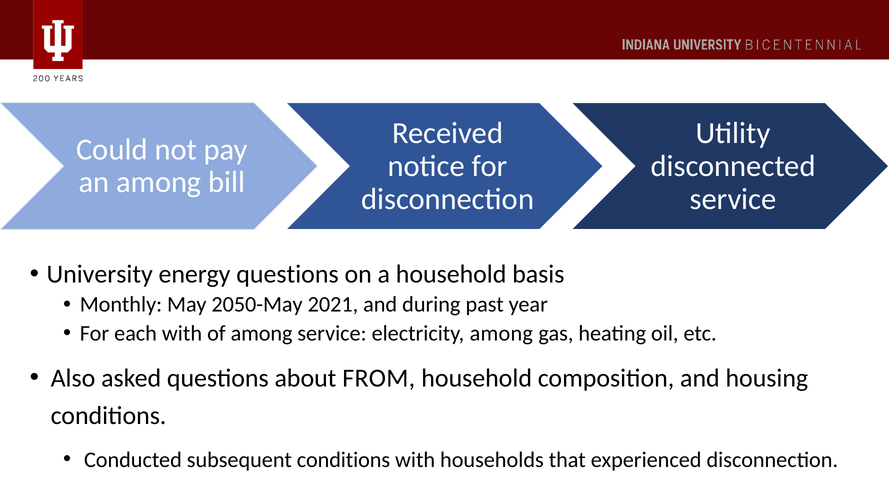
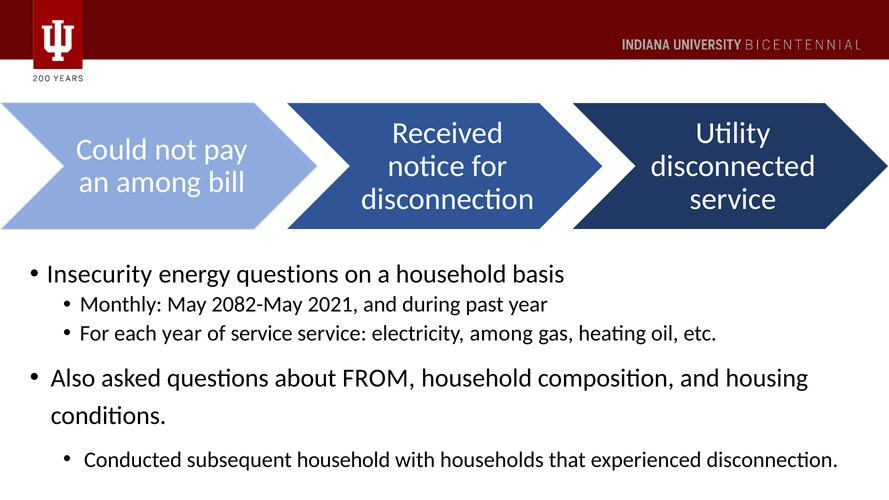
University: University -> Insecurity (100, 274)
2050-May: 2050-May -> 2082-May (257, 305)
each with: with -> year (182, 333)
of among: among -> service (262, 333)
subsequent conditions: conditions -> household (343, 460)
